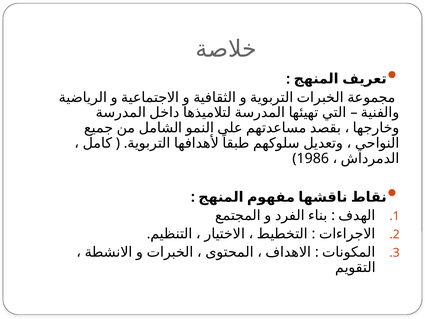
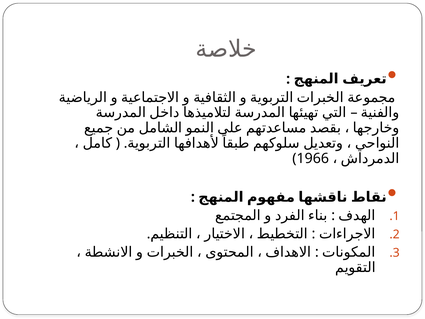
1986: 1986 -> 1966 (313, 158)
